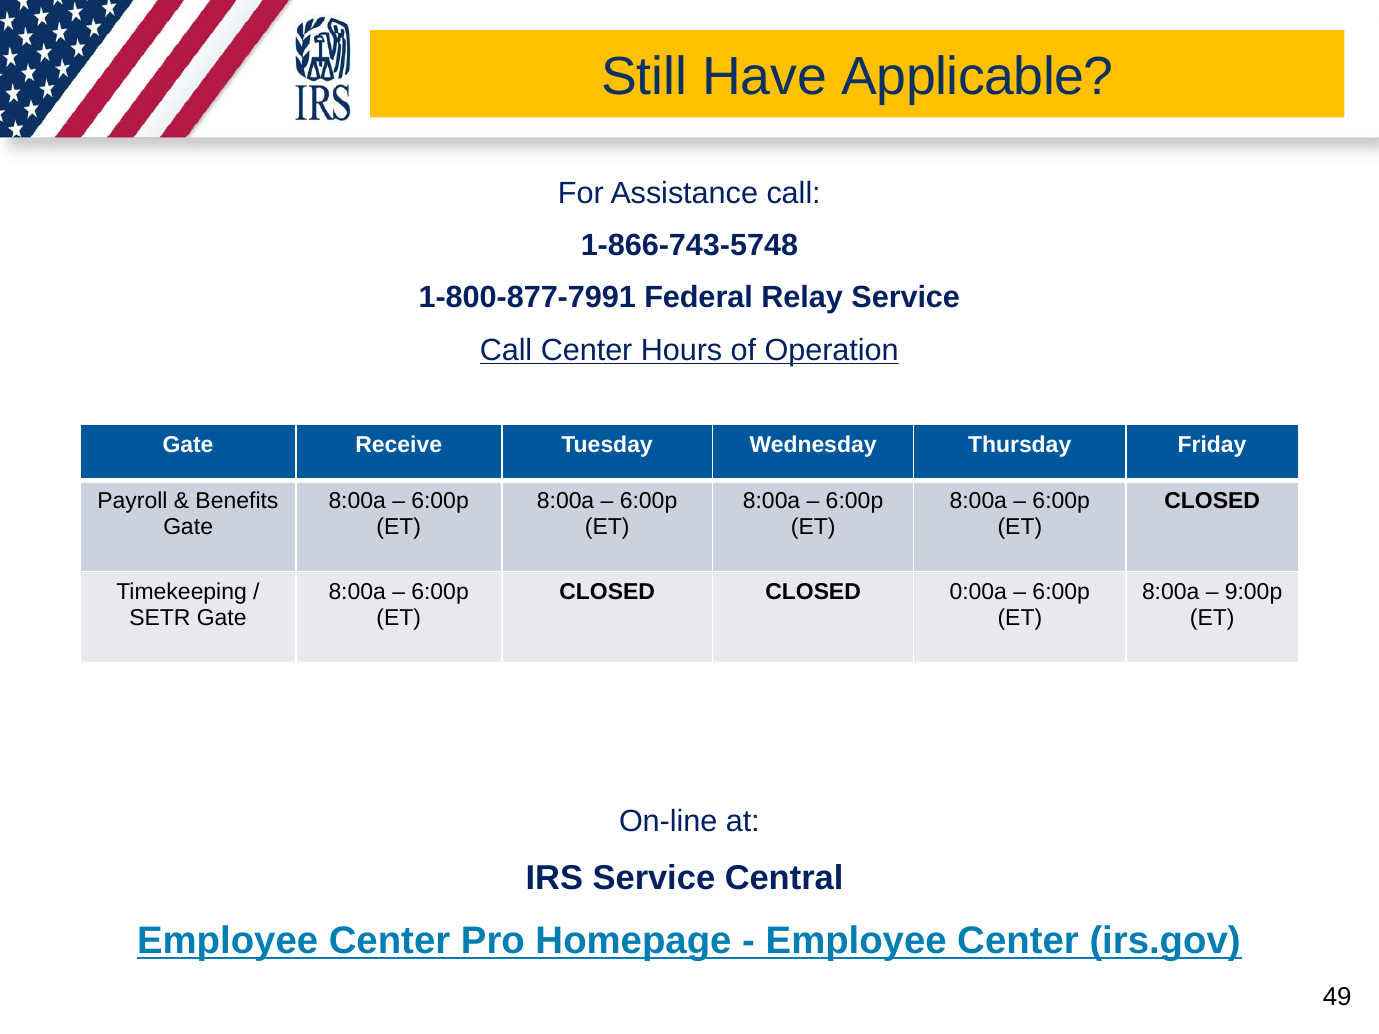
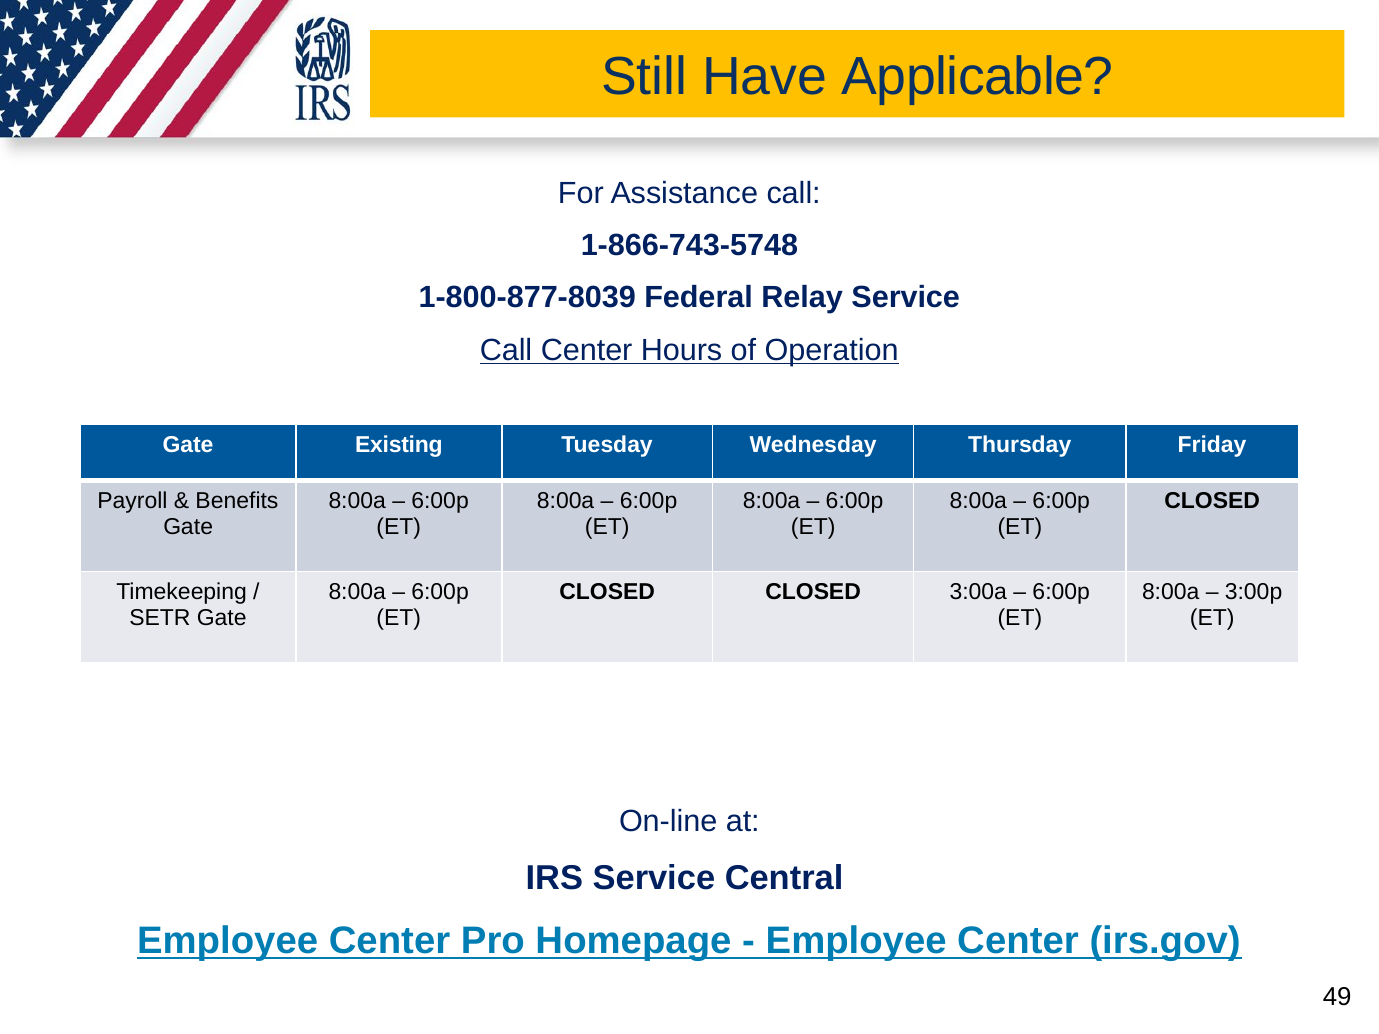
1-800-877-7991: 1-800-877-7991 -> 1-800-877-8039 (527, 298)
Receive: Receive -> Existing (399, 445)
0:00a: 0:00a -> 3:00a (978, 592)
9:00p: 9:00p -> 3:00p (1254, 592)
